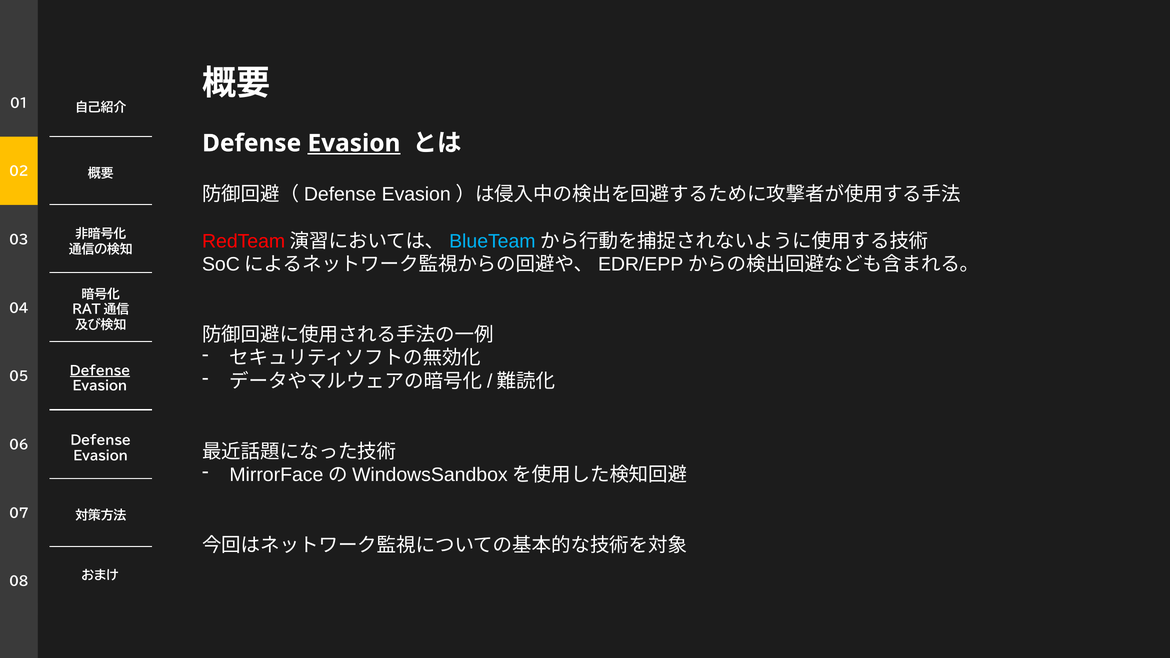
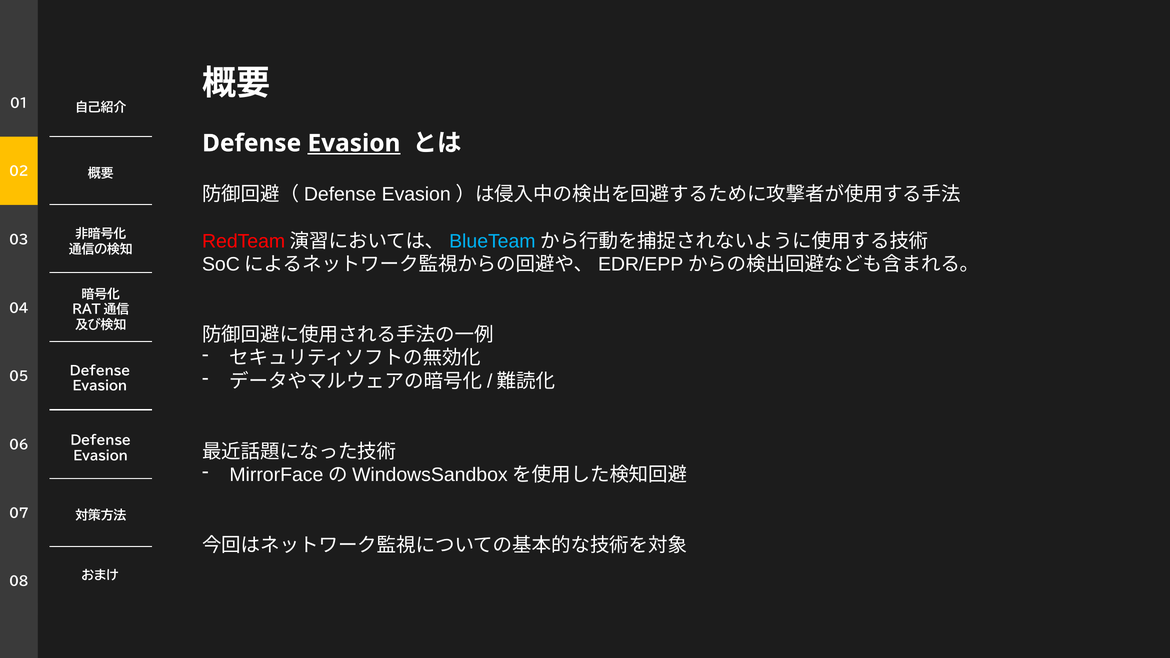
Defense underline: present -> none (100, 371)
